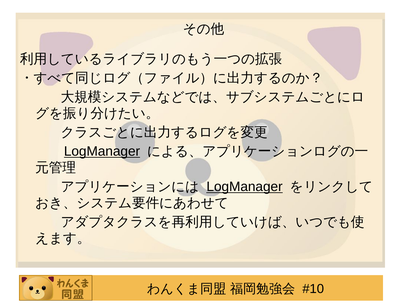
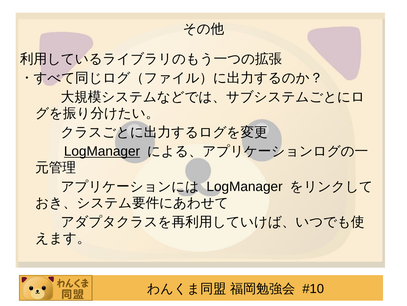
LogManager underline: present -> none (245, 186)
